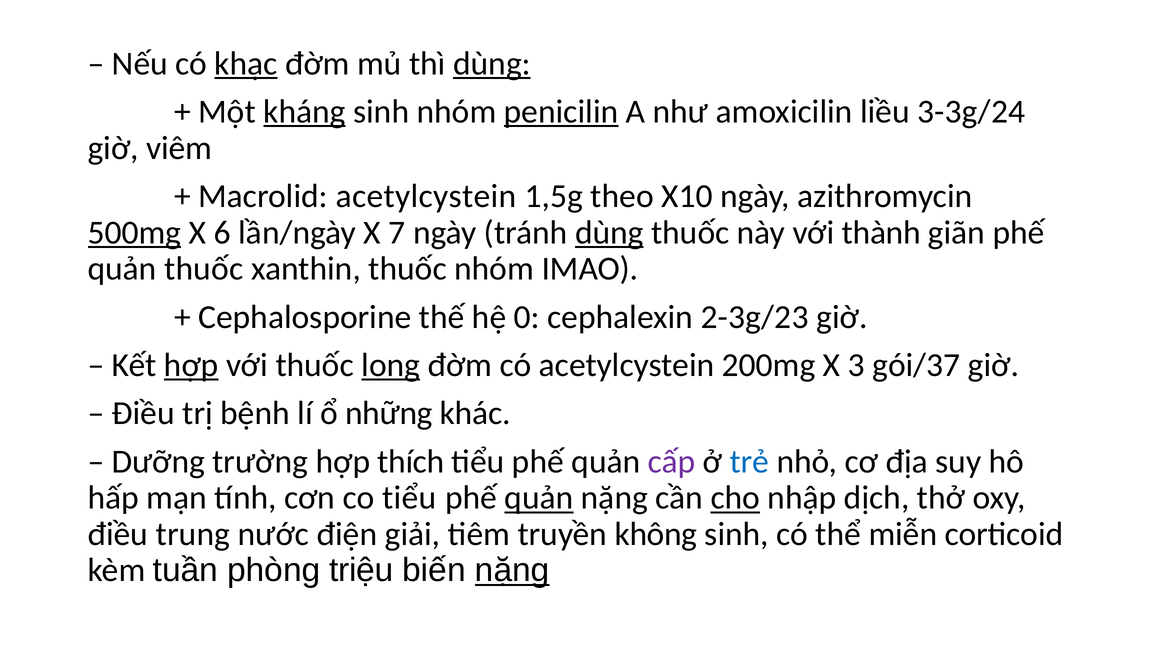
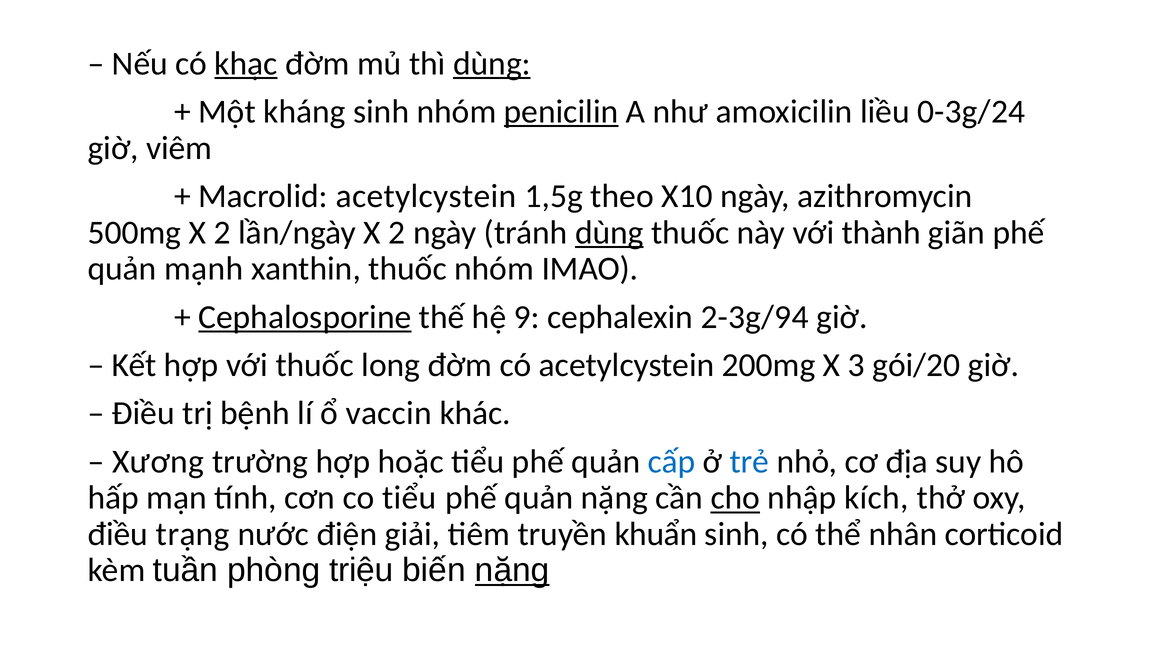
kháng underline: present -> none (304, 112)
3-3g/24: 3-3g/24 -> 0-3g/24 (971, 112)
500mg underline: present -> none (134, 233)
6: 6 -> 2 (222, 233)
lần/ngày X 7: 7 -> 2 (397, 233)
quản thuốc: thuốc -> mạnh (204, 269)
Cephalosporine underline: none -> present (305, 317)
0: 0 -> 9 (527, 317)
2-3g/23: 2-3g/23 -> 2-3g/94 (755, 317)
hợp underline: present -> none (191, 365)
long underline: present -> none (391, 365)
gói/37: gói/37 -> gói/20 (916, 365)
những: những -> vaccin (389, 414)
Dưỡng: Dưỡng -> Xương (158, 462)
thích: thích -> hoặc (411, 462)
cấp colour: purple -> blue (672, 462)
quản underline: present -> none (539, 498)
dịch: dịch -> kích (876, 498)
trung: trung -> trạng (193, 534)
không: không -> khuẩn (656, 534)
miễn: miễn -> nhân (903, 534)
